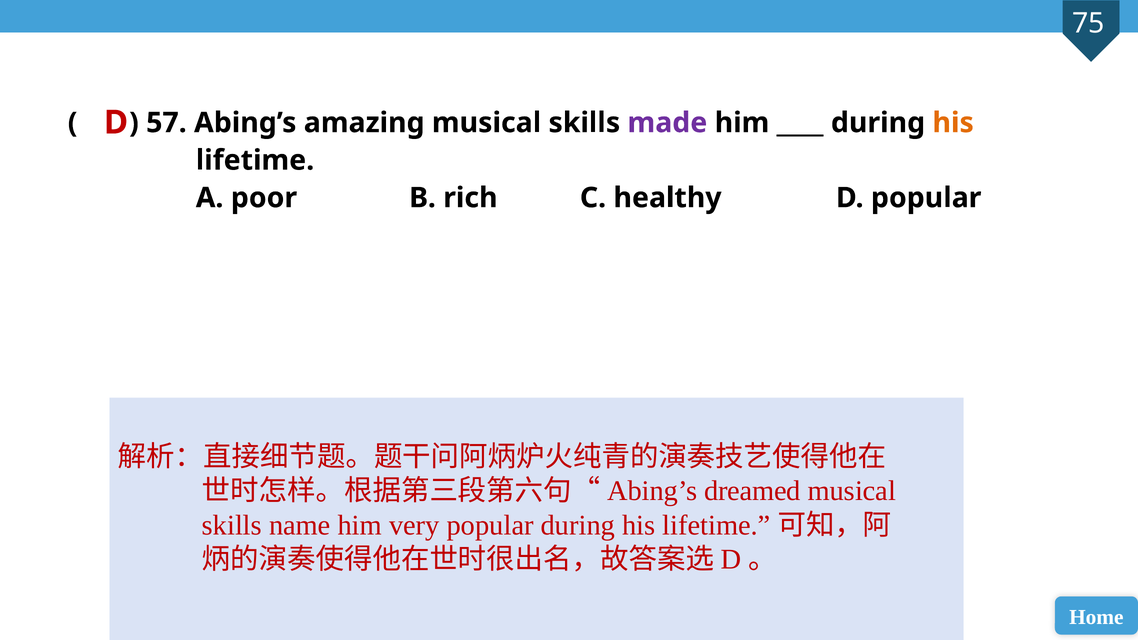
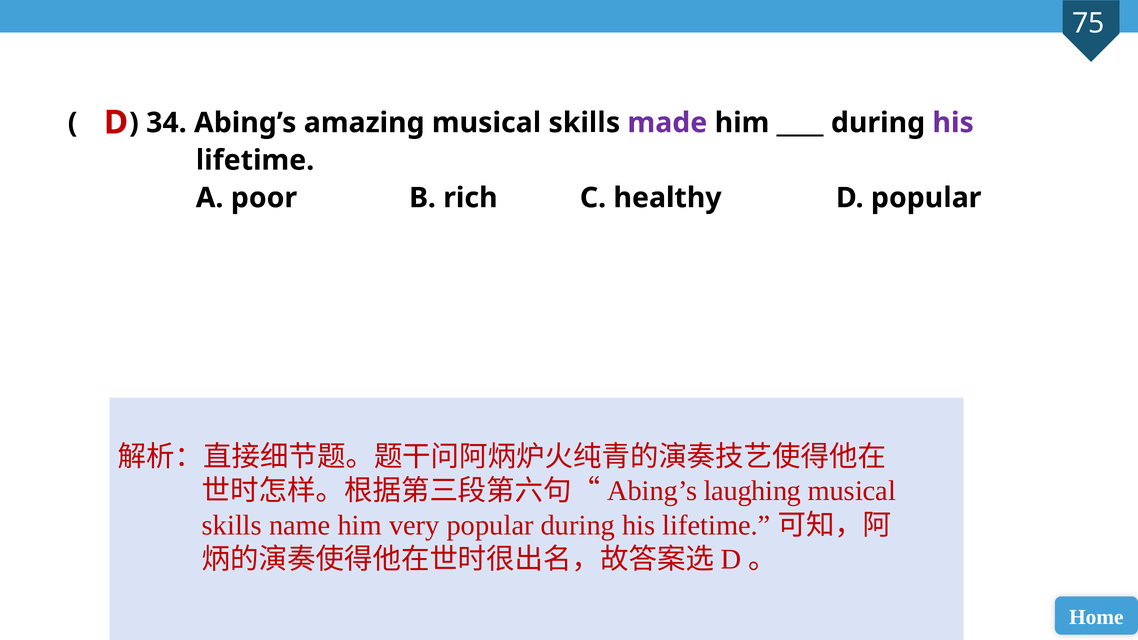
57: 57 -> 34 (166, 123)
his colour: orange -> purple (953, 123)
dreamed: dreamed -> laughing (752, 491)
